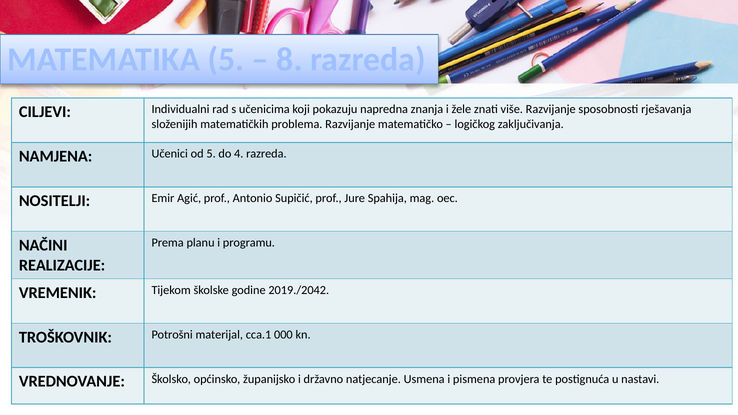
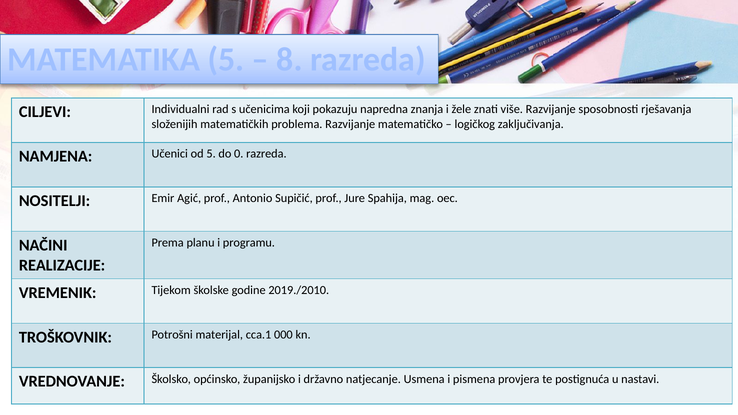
4: 4 -> 0 (239, 154)
2019./2042: 2019./2042 -> 2019./2010 (299, 290)
